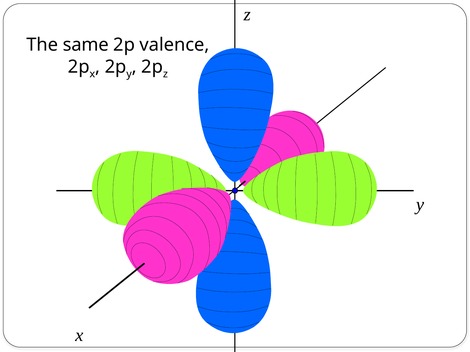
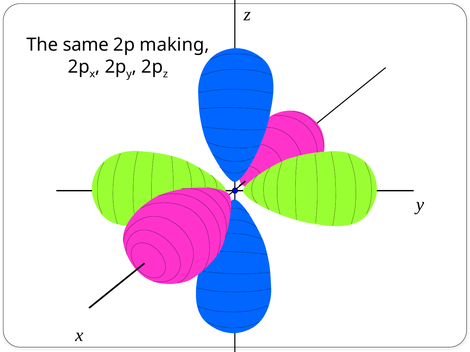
valence: valence -> making (174, 45)
